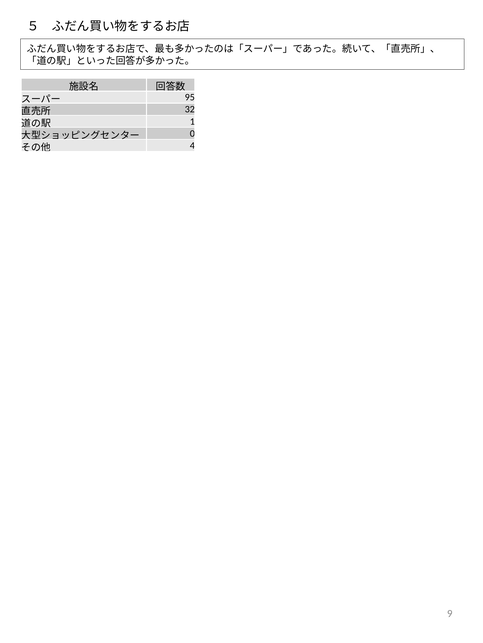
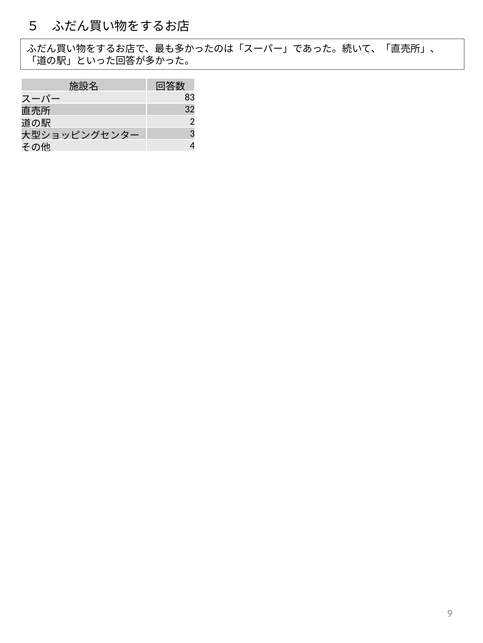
95: 95 -> 83 (190, 97)
1: 1 -> 2 (192, 122)
0: 0 -> 3 (192, 134)
